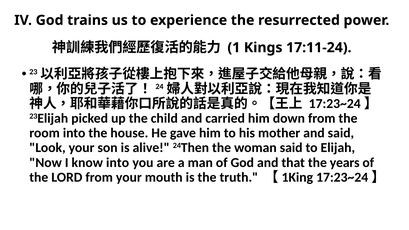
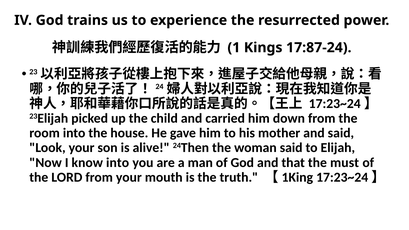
17:11-24: 17:11-24 -> 17:87-24 (319, 48)
years: years -> must (345, 163)
